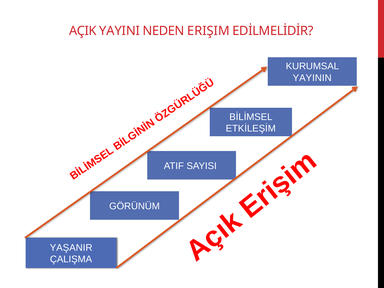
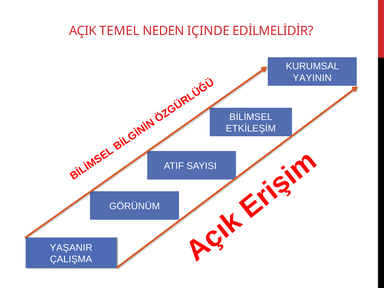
YAYINI: YAYINI -> TEMEL (120, 31)
ERIŞIM: ERIŞIM -> IÇINDE (208, 31)
